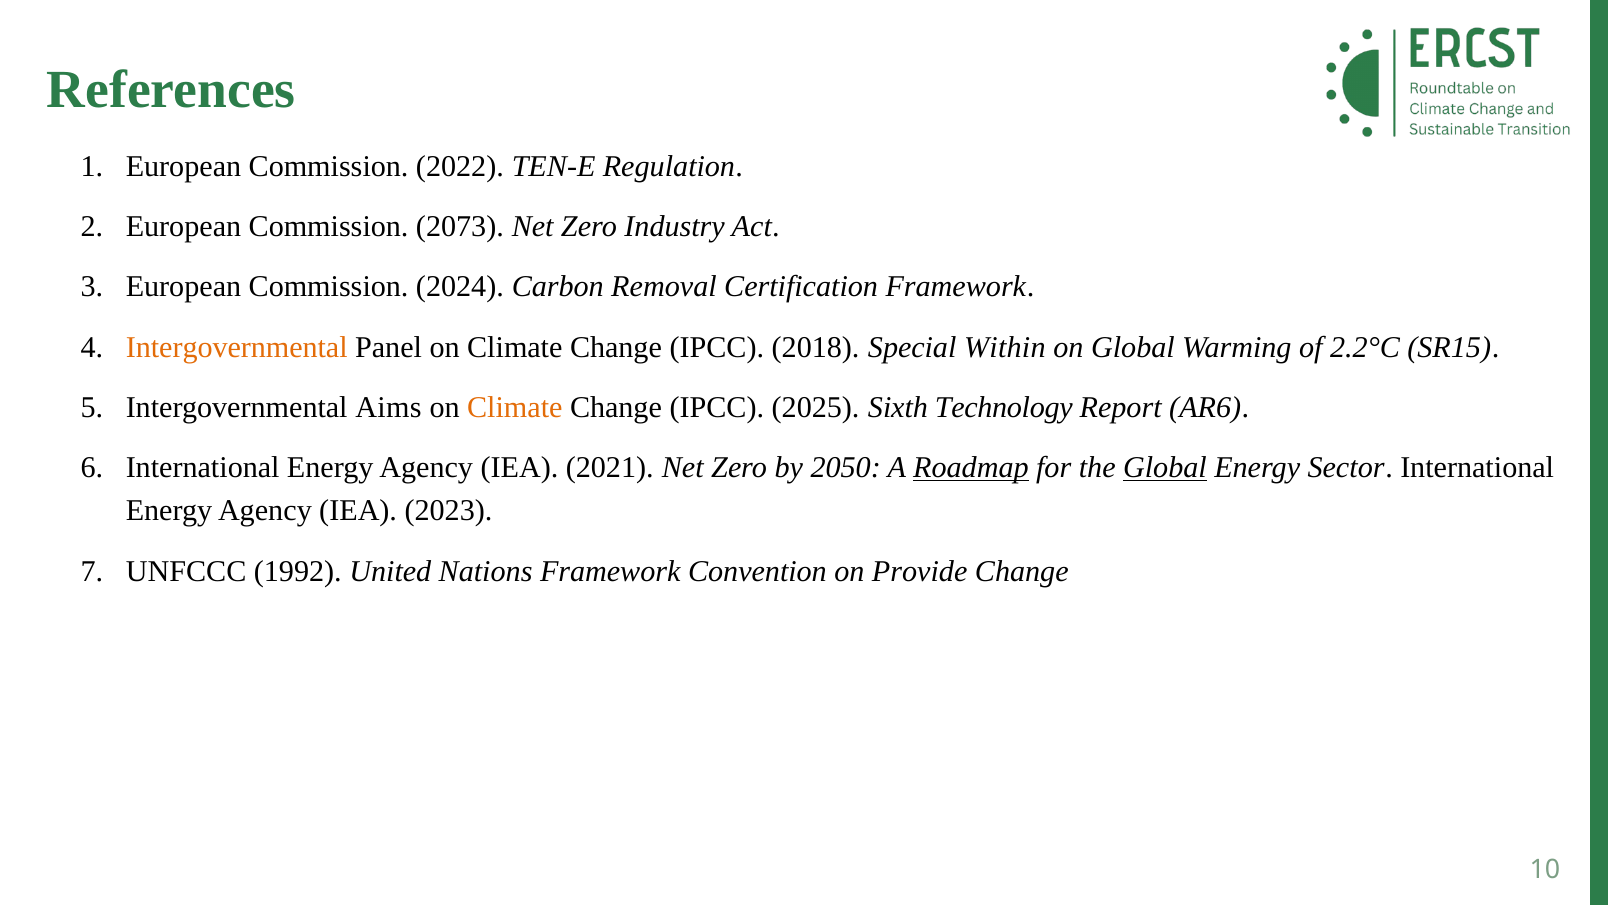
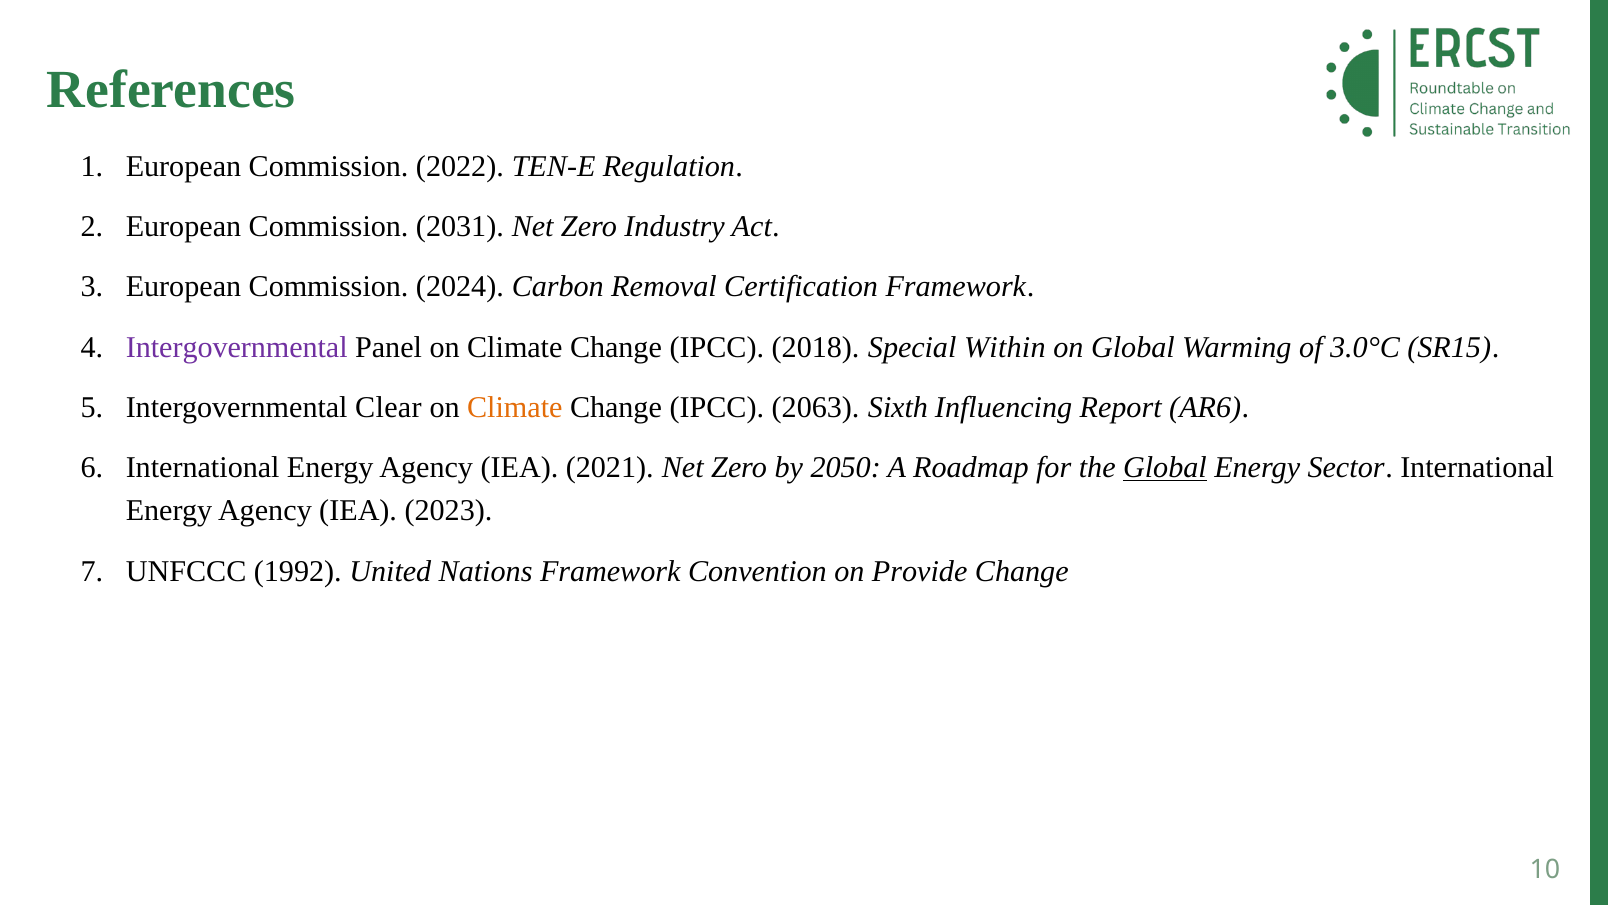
2073: 2073 -> 2031 (460, 227)
Intergovernmental colour: orange -> purple (237, 347)
2.2°C: 2.2°C -> 3.0°C (1365, 347)
Aims: Aims -> Clear (388, 407)
2025: 2025 -> 2063 (816, 407)
Technology: Technology -> Influencing (1004, 407)
Roadmap underline: present -> none (971, 467)
